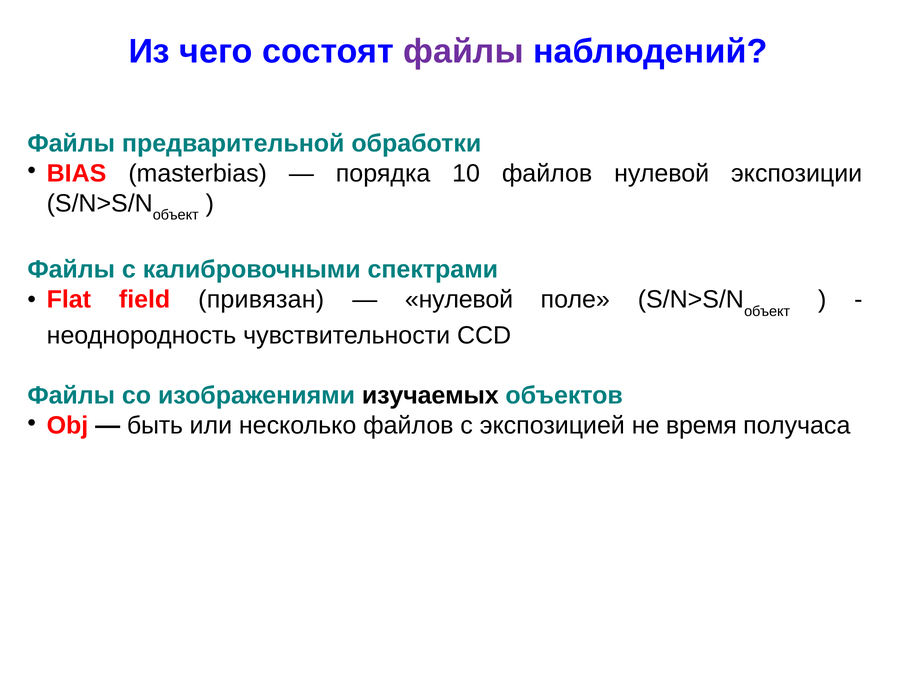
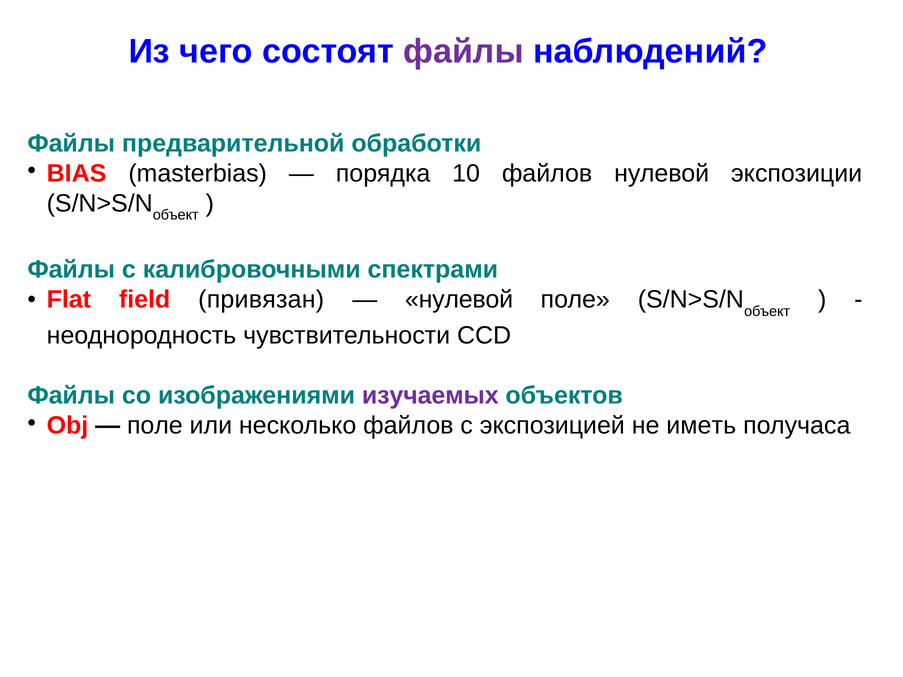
изучаемых colour: black -> purple (430, 396)
быть: быть -> поле (155, 426)
время: время -> иметь (701, 426)
